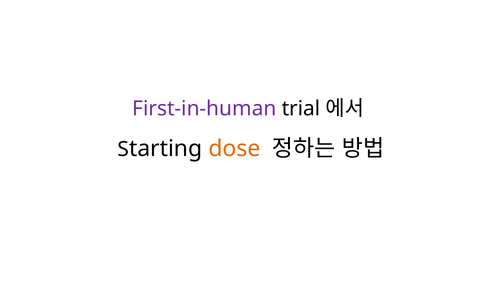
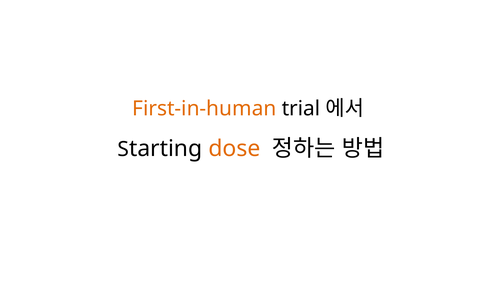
First-in-human colour: purple -> orange (204, 109)
